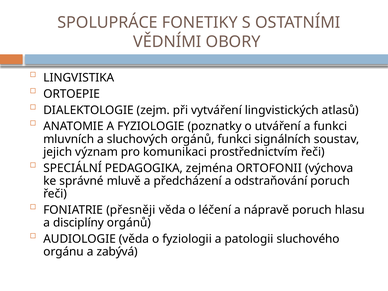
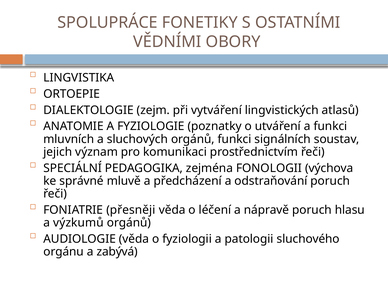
ORTOFONII: ORTOFONII -> FONOLOGII (269, 168)
disciplíny: disciplíny -> výzkumů (78, 223)
